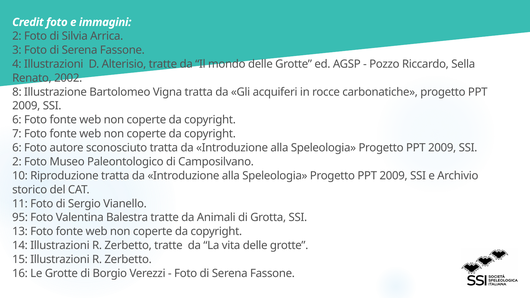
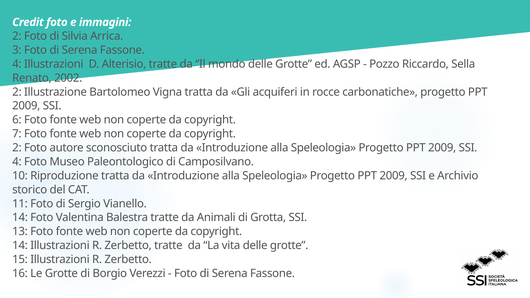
8: 8 -> 2 (17, 92)
6: 6 -> 2 (17, 148)
2: 2 -> 4 (17, 162)
95: 95 -> 14 (20, 218)
